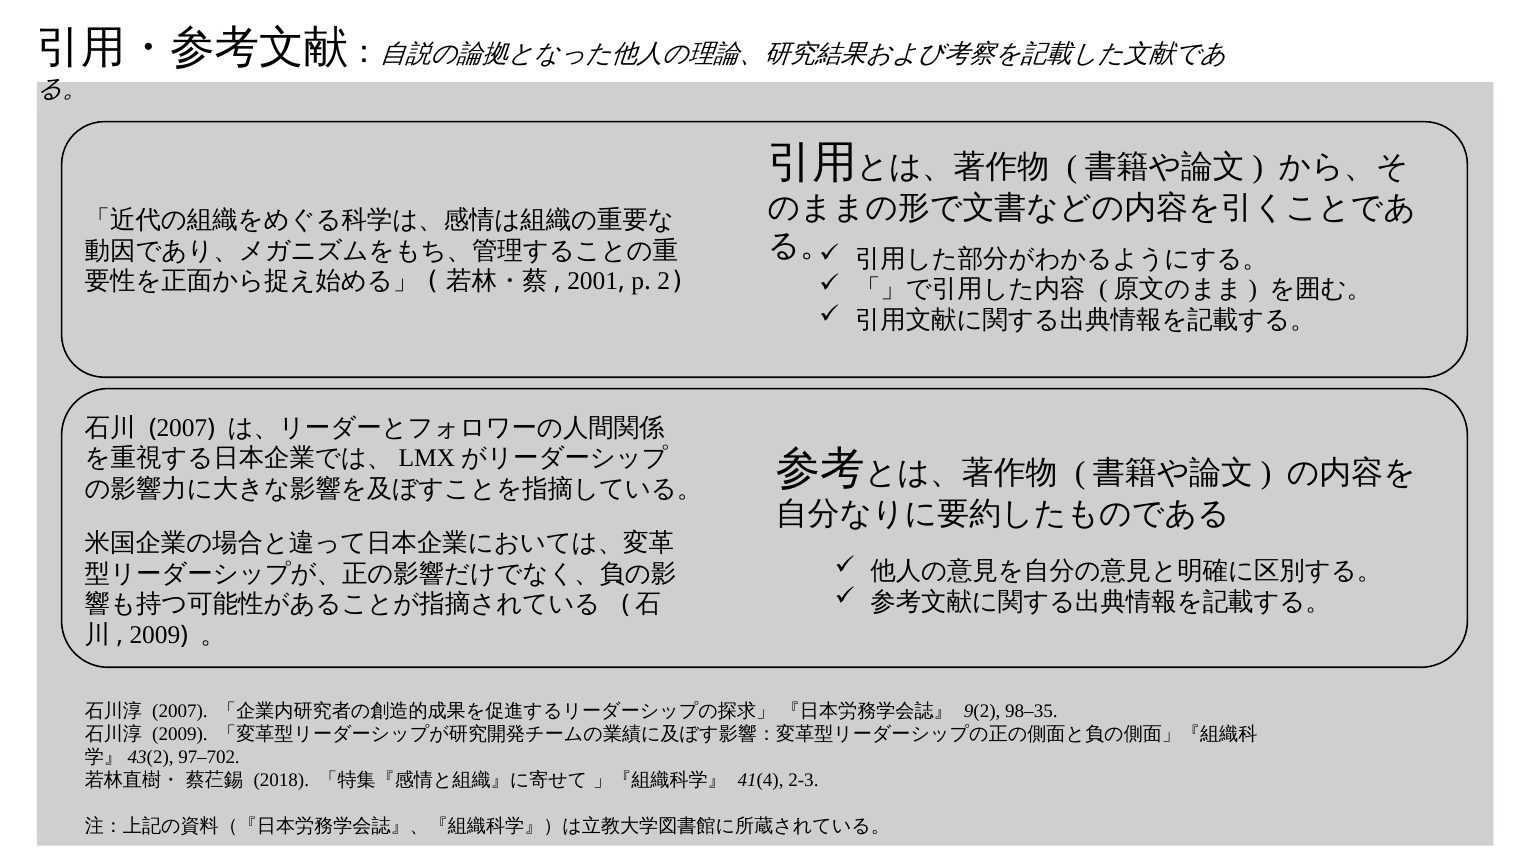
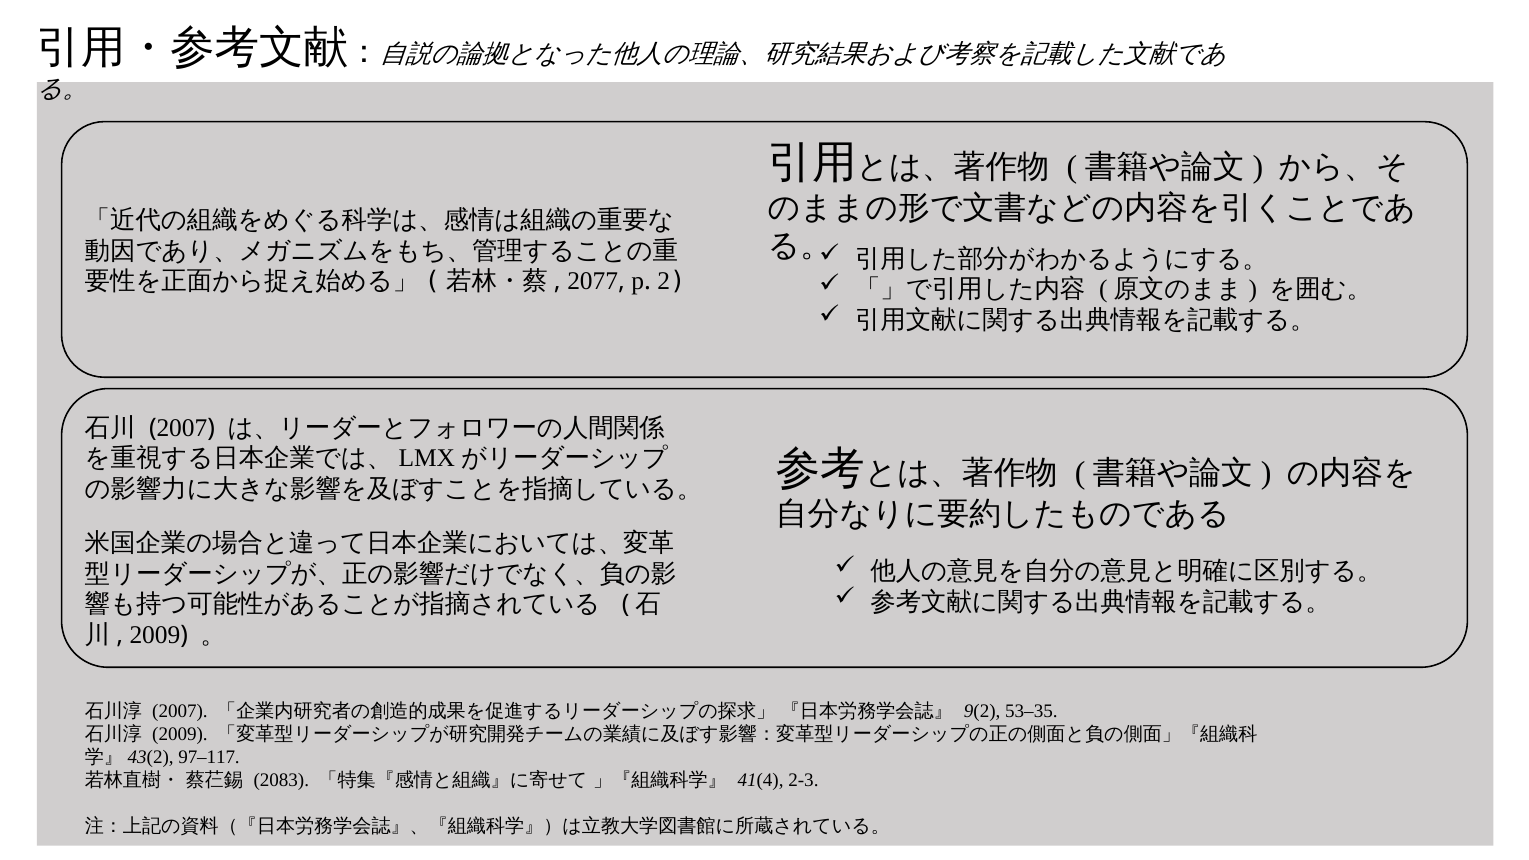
2001: 2001 -> 2077 (593, 281)
98–35: 98–35 -> 53–35 (1031, 711)
97–702: 97–702 -> 97–117 (209, 757)
2018: 2018 -> 2083 (281, 780)
